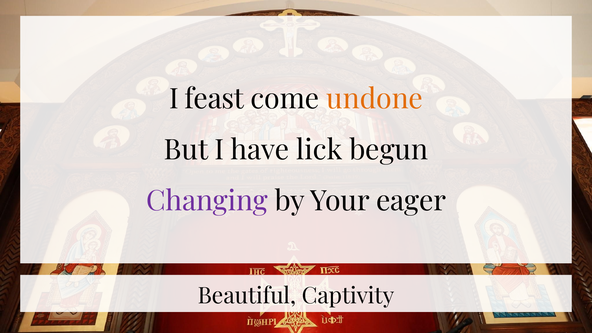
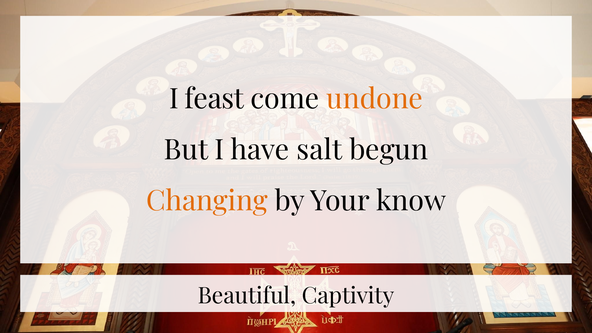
lick: lick -> salt (319, 150)
Changing colour: purple -> orange (207, 201)
eager: eager -> know (411, 201)
